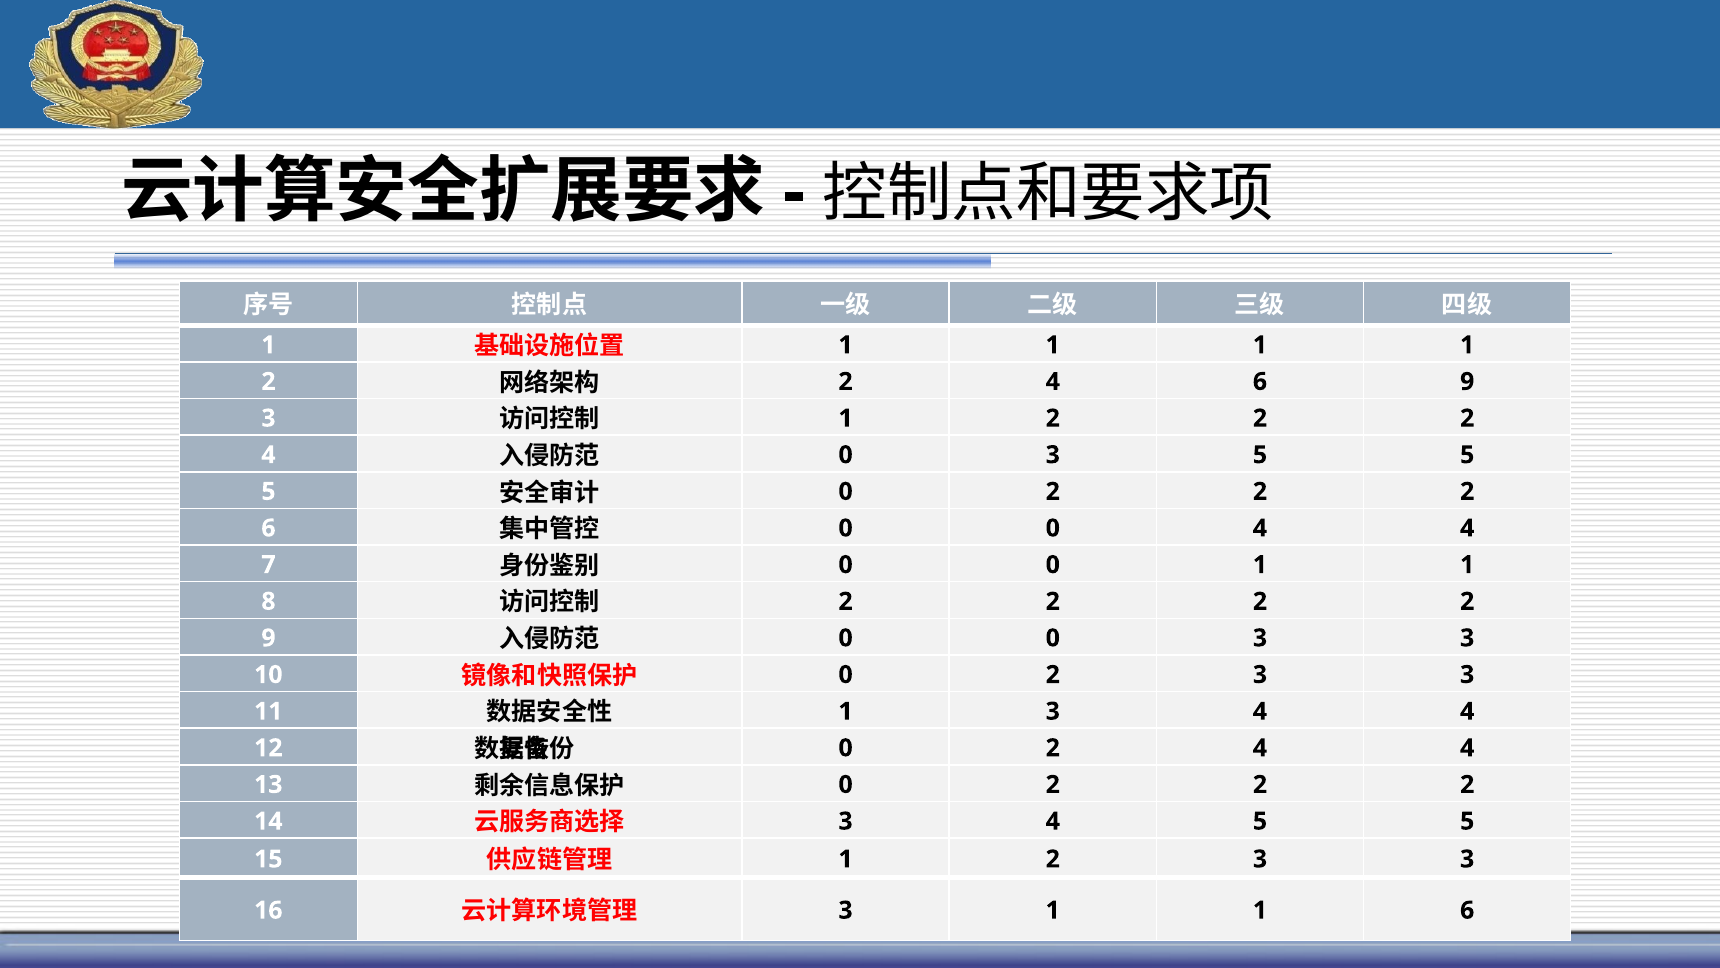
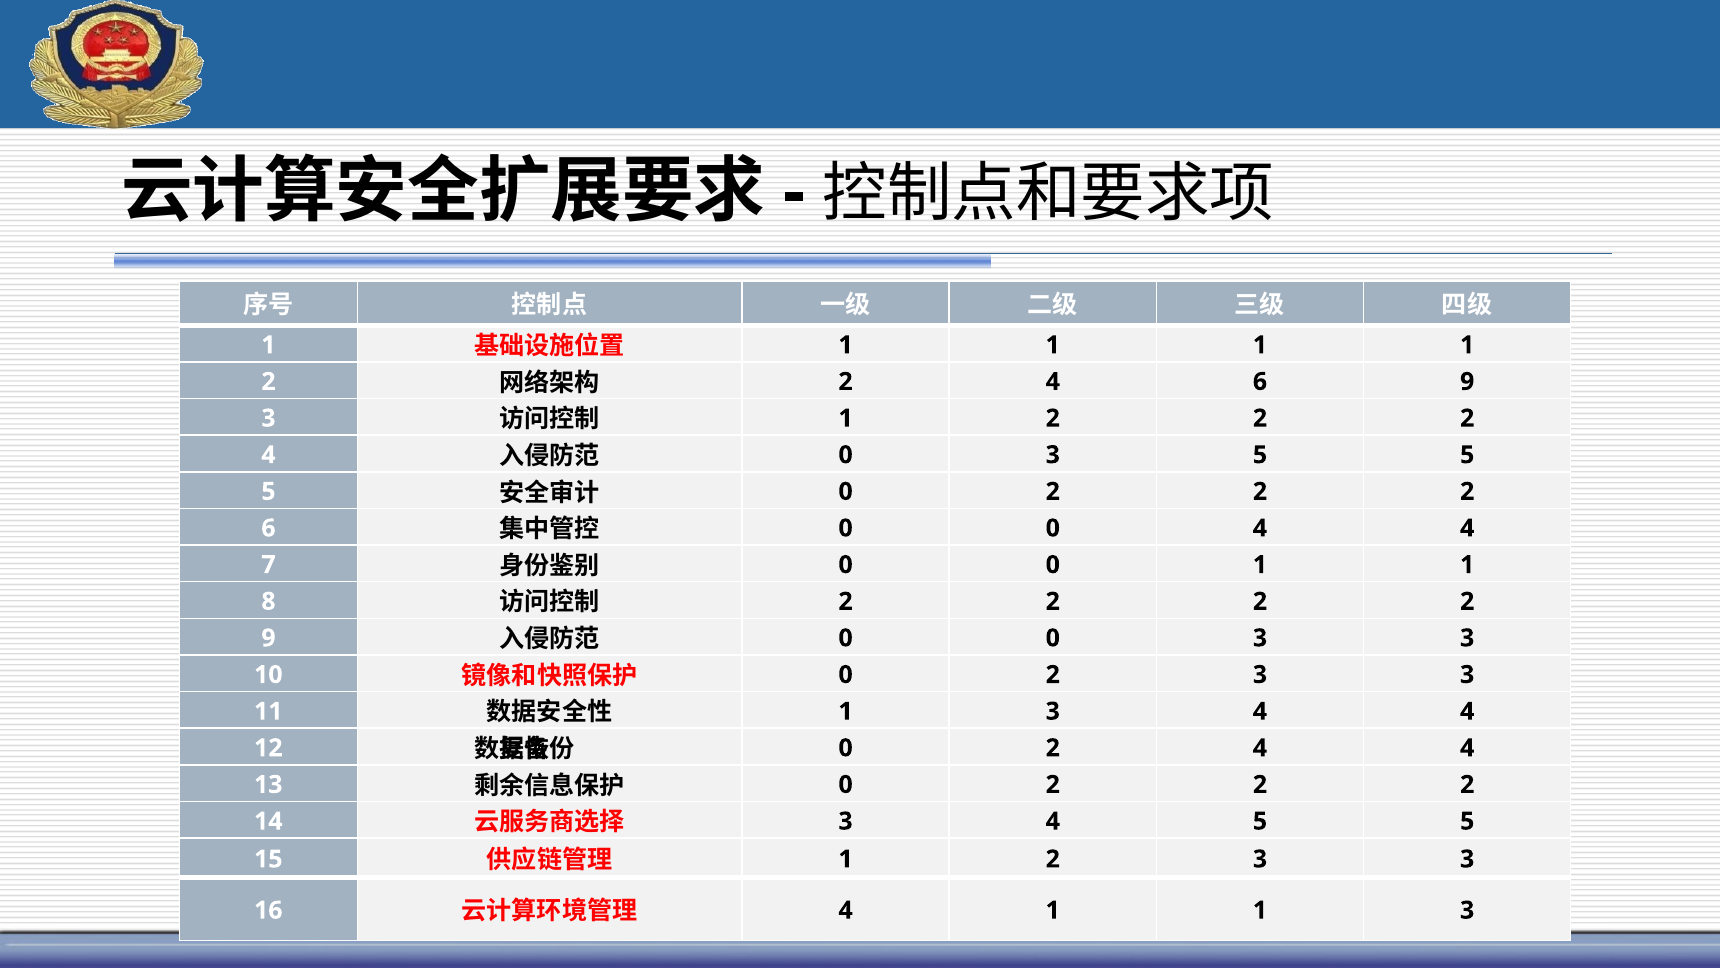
3: 3 -> 4 (846, 910)
1 1 6: 6 -> 3 (1467, 910)
